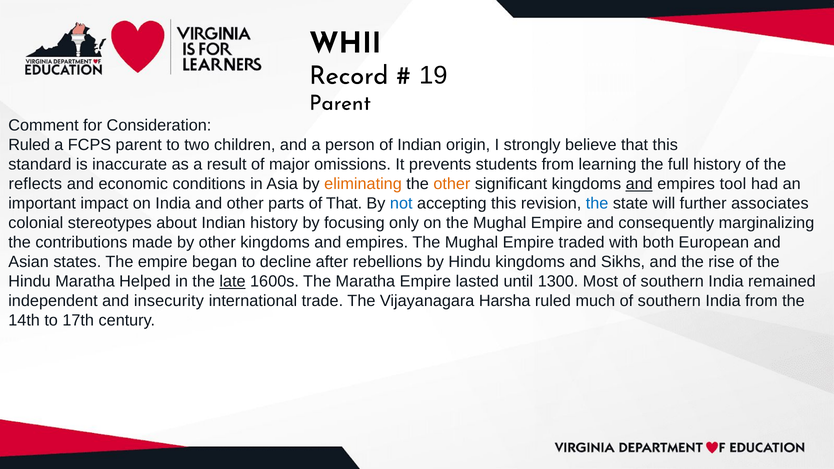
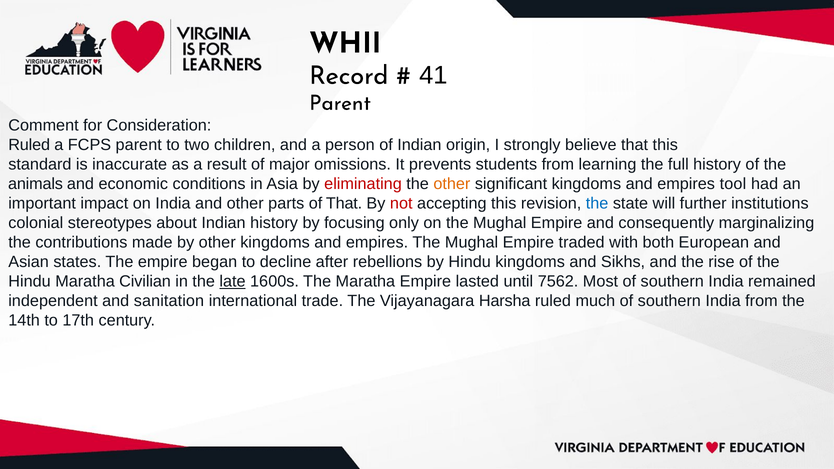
19: 19 -> 41 (433, 75)
reflects: reflects -> animals (35, 184)
eliminating colour: orange -> red (363, 184)
and underline: present -> none (639, 184)
not colour: blue -> red (401, 204)
associates: associates -> institutions (770, 204)
Helped: Helped -> Civilian (145, 281)
1300: 1300 -> 7562 (558, 281)
insecurity: insecurity -> sanitation (169, 301)
